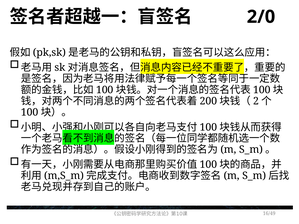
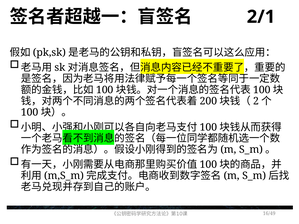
2/0: 2/0 -> 2/1 (261, 17)
